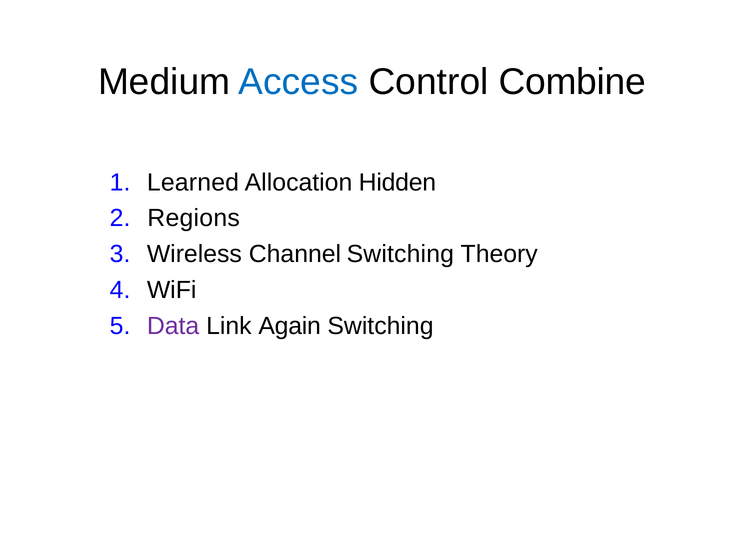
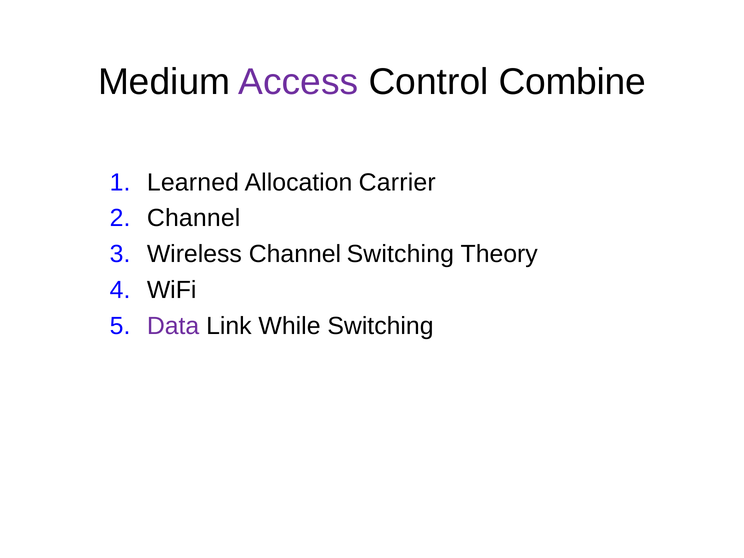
Access colour: blue -> purple (298, 82)
Hidden: Hidden -> Carrier (397, 182)
Regions: Regions -> Channel (194, 218)
Again: Again -> While (290, 326)
